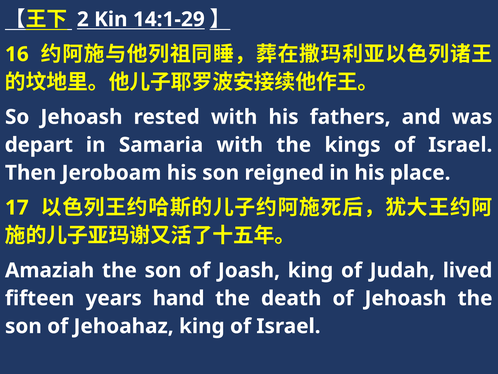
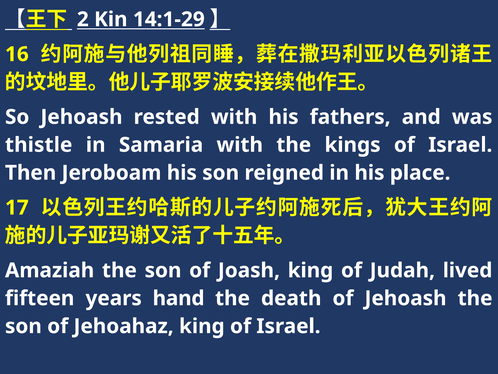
depart: depart -> thistle (39, 145)
